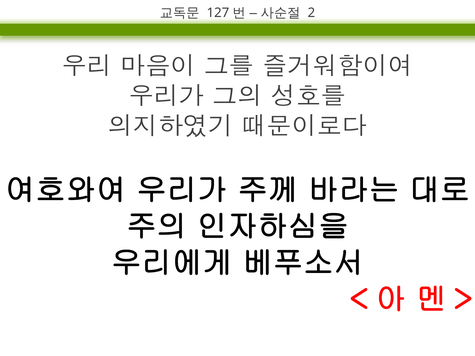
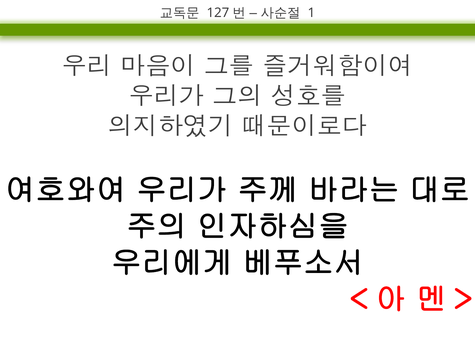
2: 2 -> 1 (311, 13)
